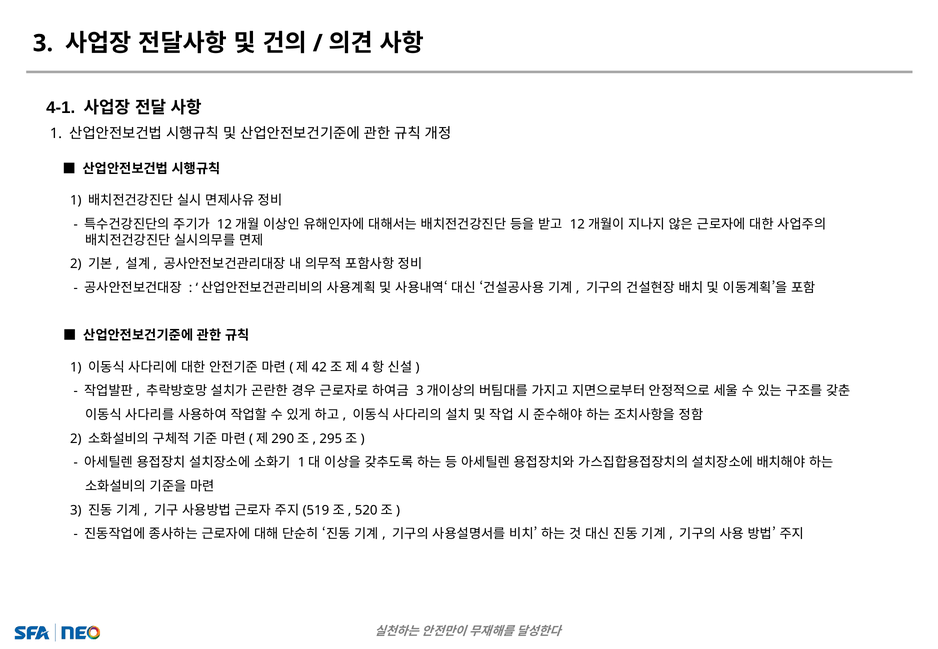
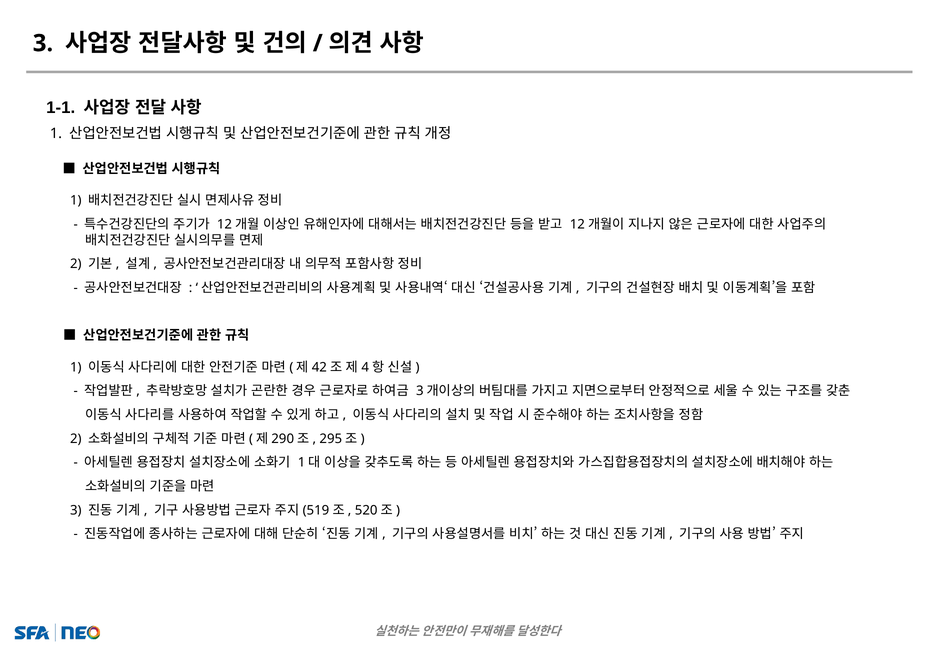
4-1: 4-1 -> 1-1 (61, 108)
